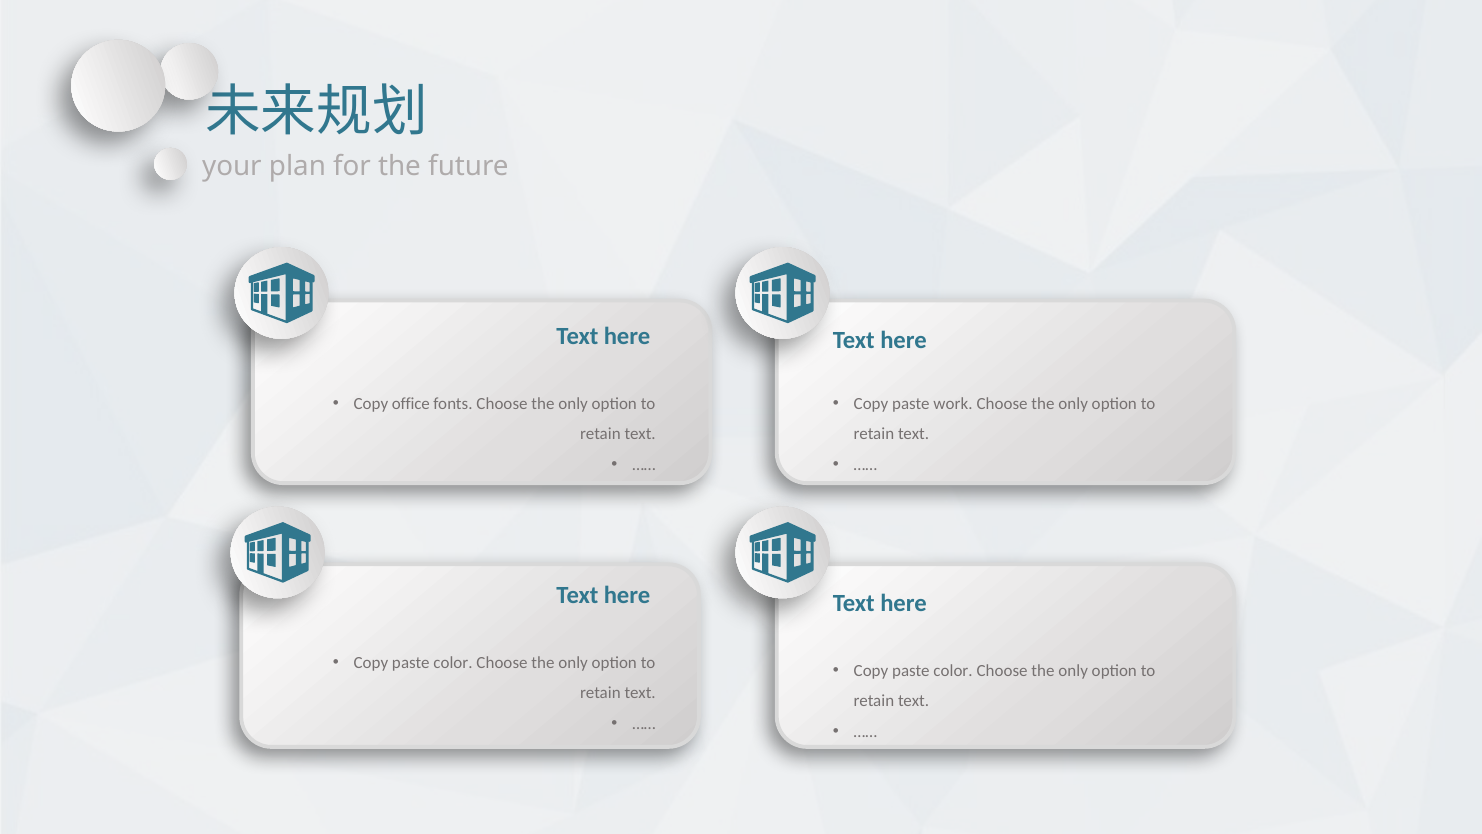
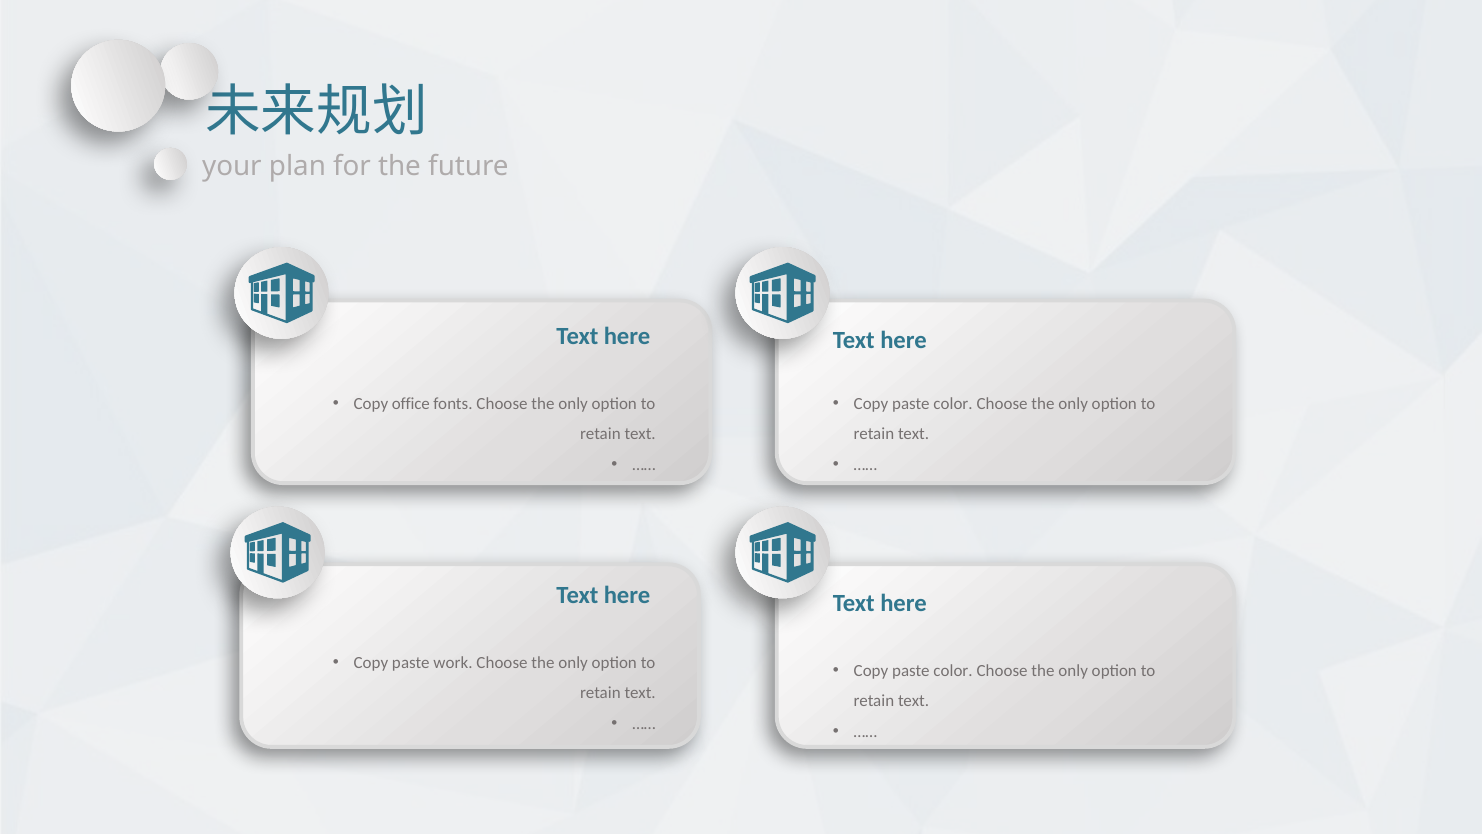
work: work -> color (953, 403)
color: color -> work (453, 662)
